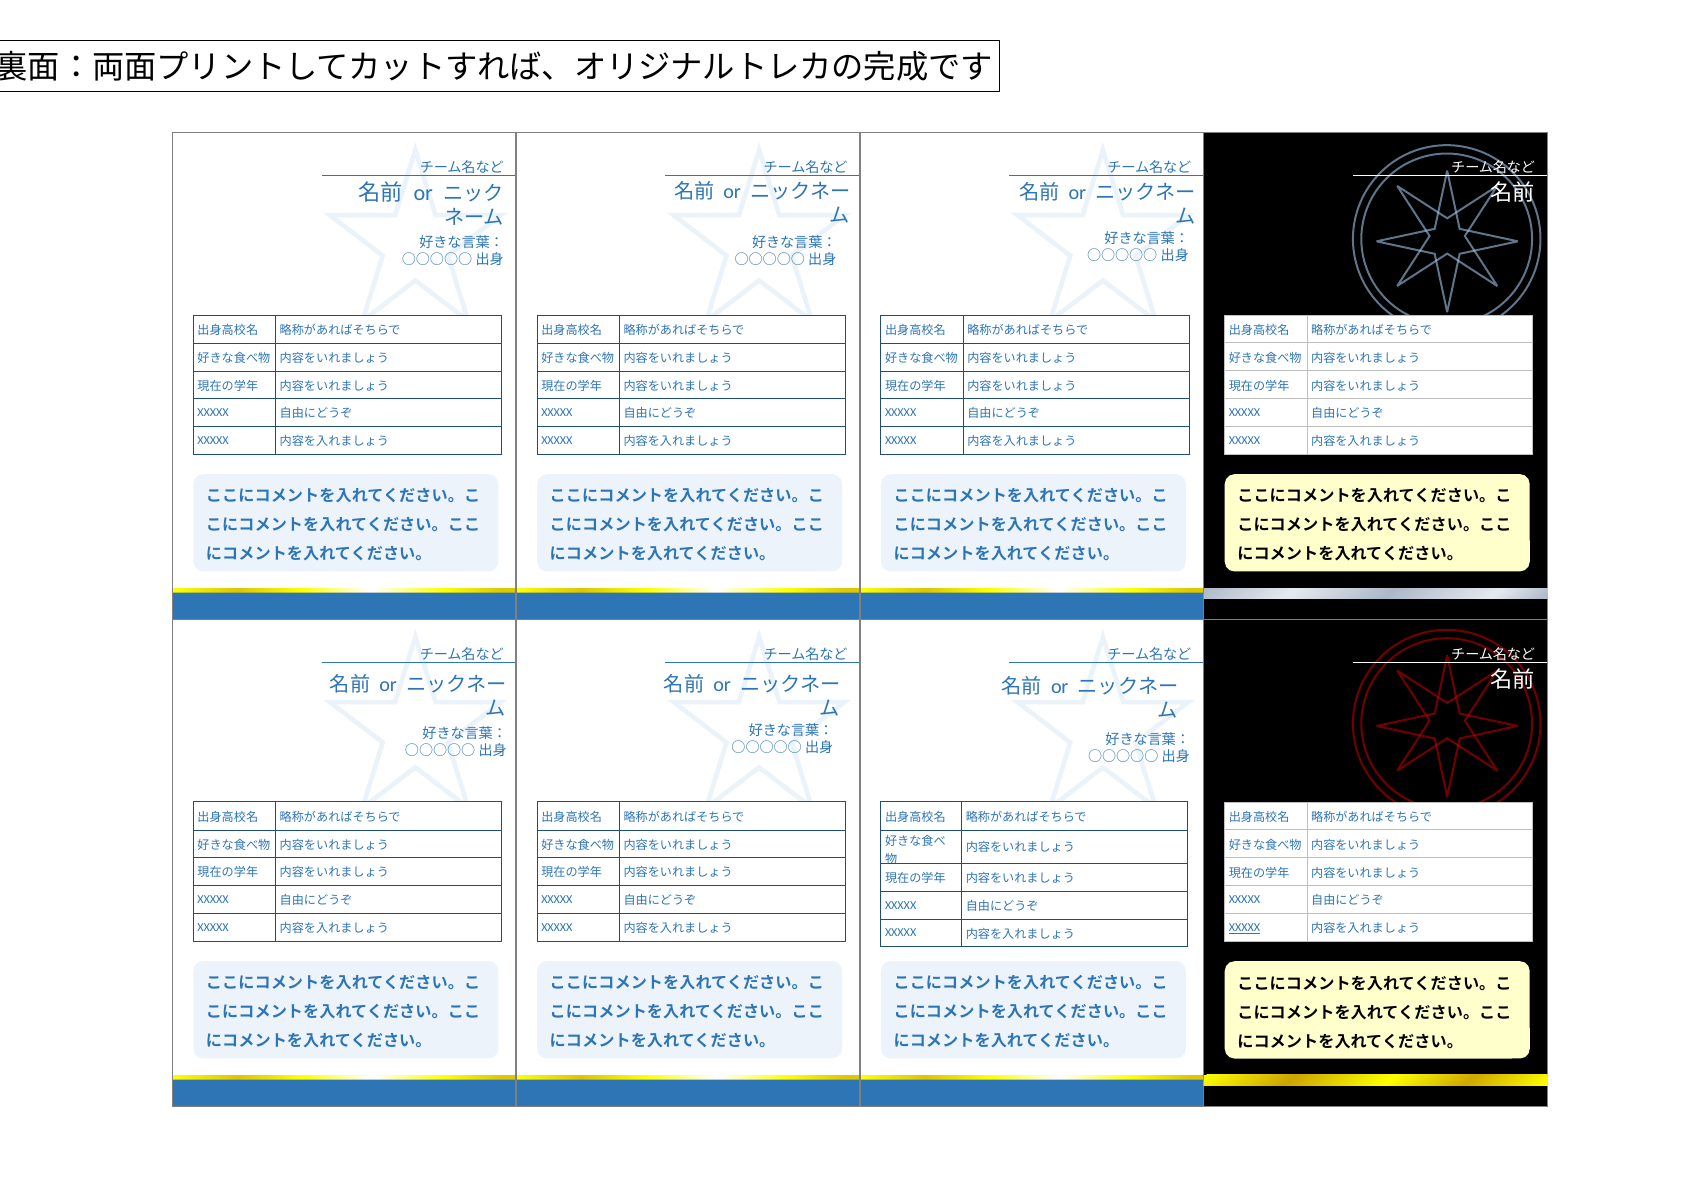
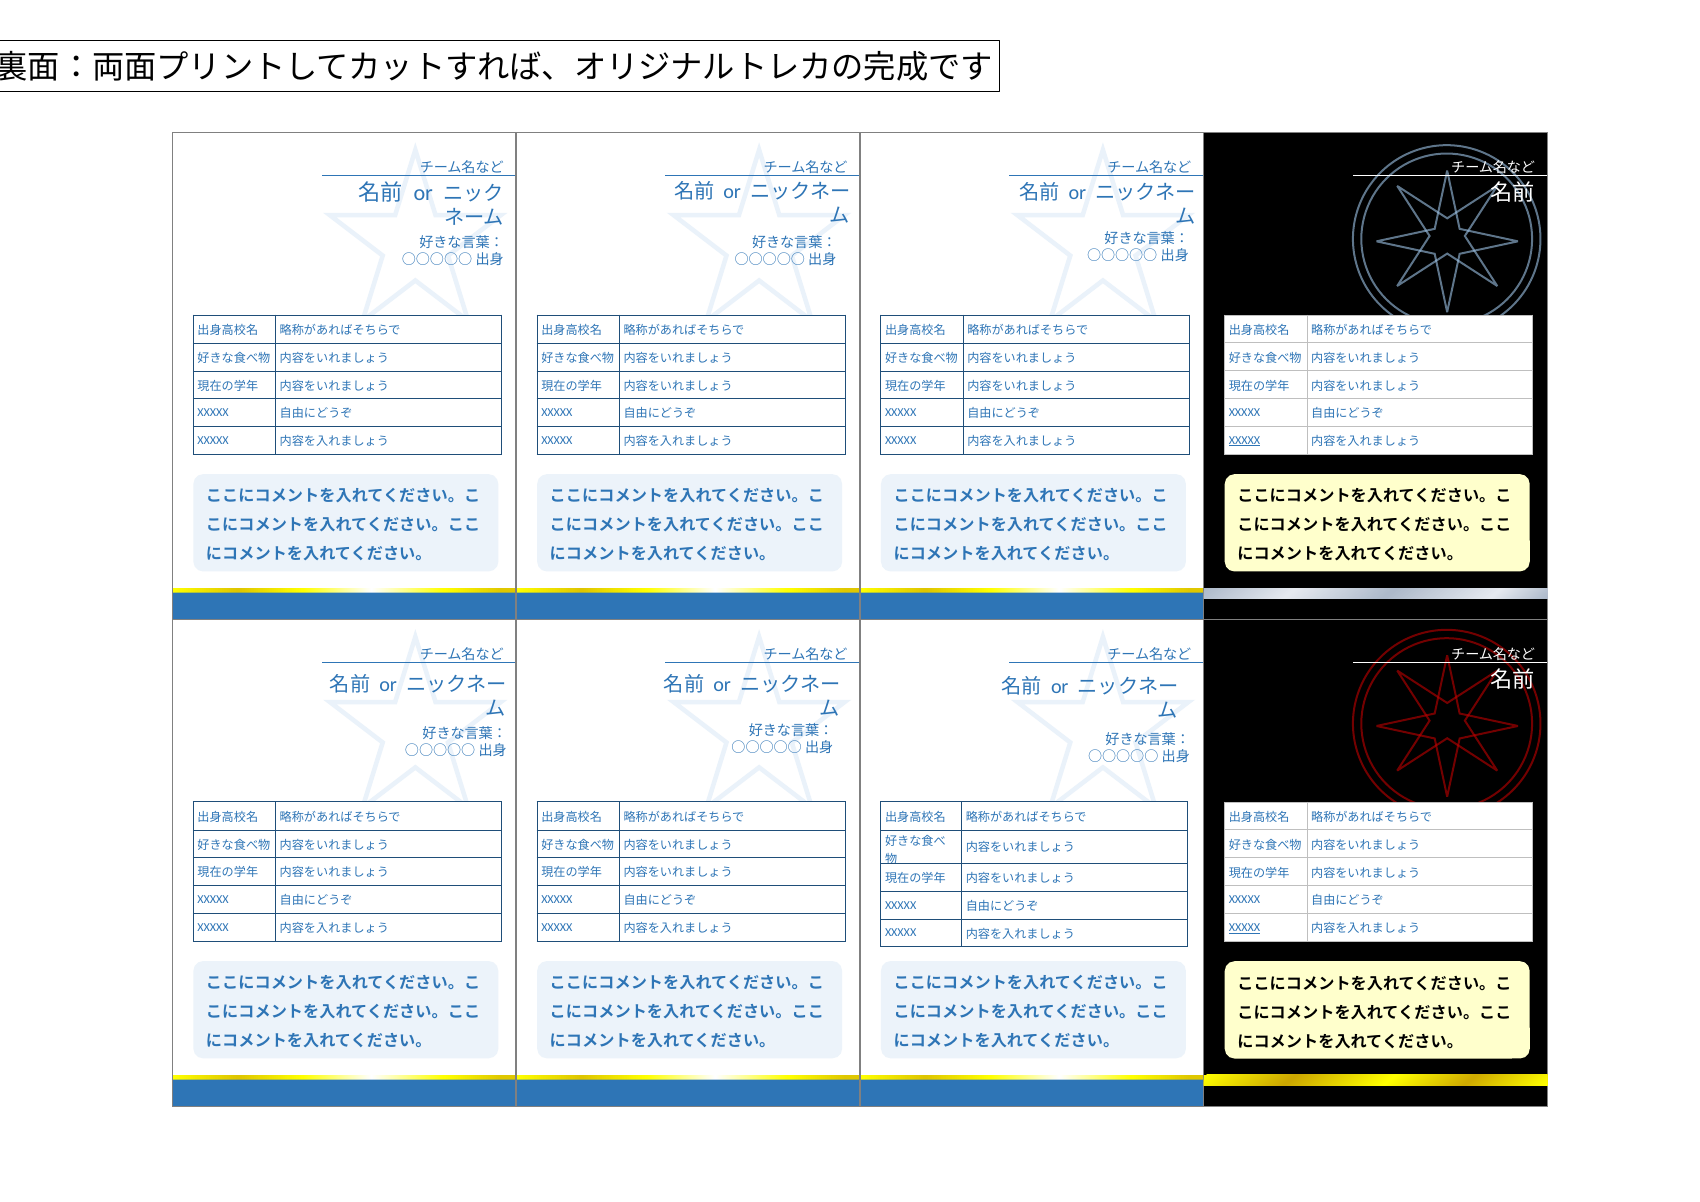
XXXXX underline: none -> present (1245, 441)
